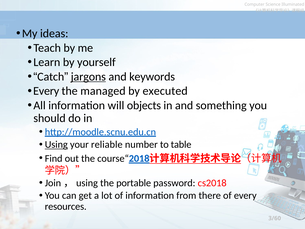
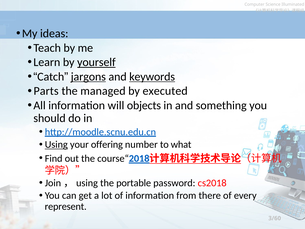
yourself underline: none -> present (96, 62)
keywords underline: none -> present (152, 77)
Every: Every -> Parts (46, 91)
reliable: reliable -> offering (107, 144)
table: table -> what (181, 144)
resources: resources -> represent (66, 206)
